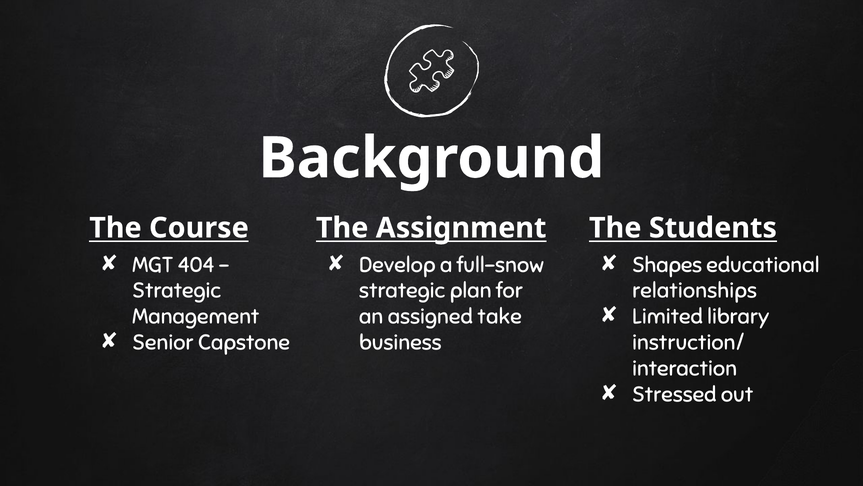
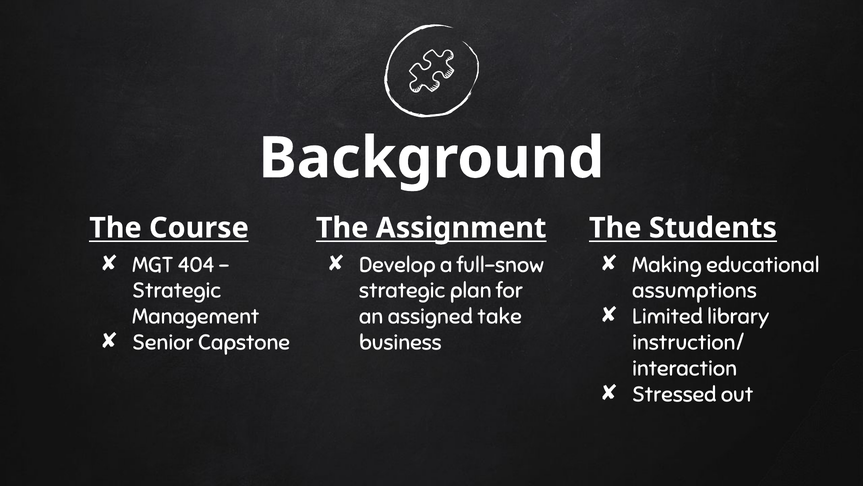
Shapes: Shapes -> Making (667, 265)
relationships: relationships -> assumptions (695, 291)
